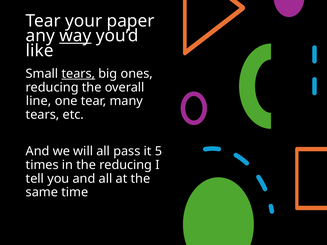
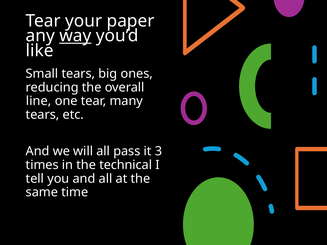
tears underline: present -> none (78, 74)
5: 5 -> 3 (158, 151)
the reducing: reducing -> technical (126, 165)
